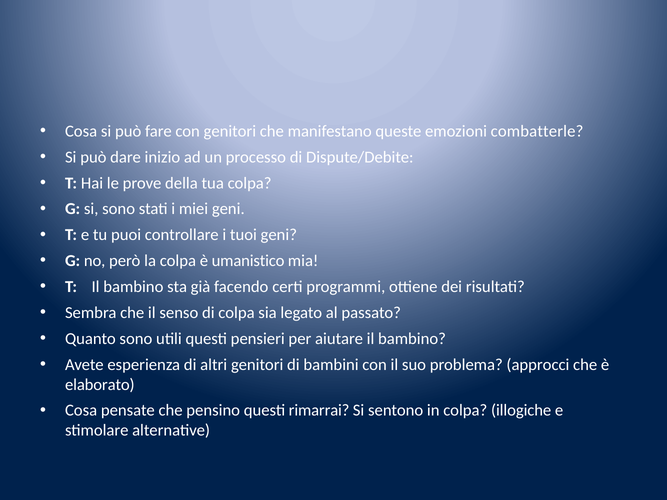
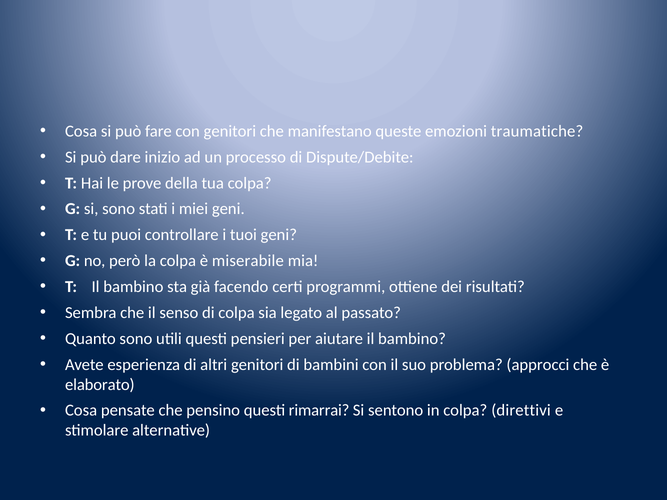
combatterle: combatterle -> traumatiche (537, 131)
umanistico: umanistico -> miserabile (248, 261)
illogiche: illogiche -> direttivi (521, 411)
